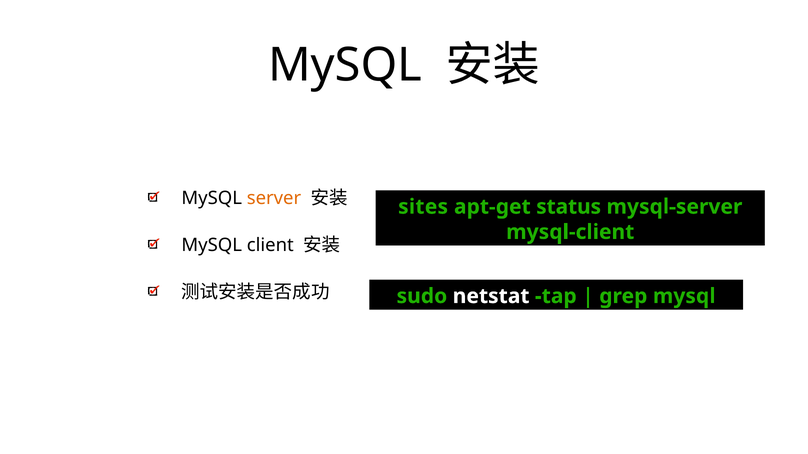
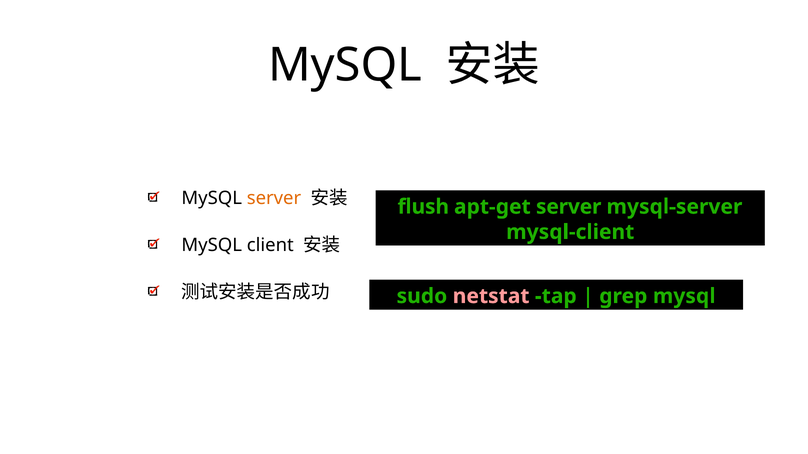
sites: sites -> flush (423, 207)
apt-get status: status -> server (569, 207)
netstat colour: white -> pink (491, 296)
